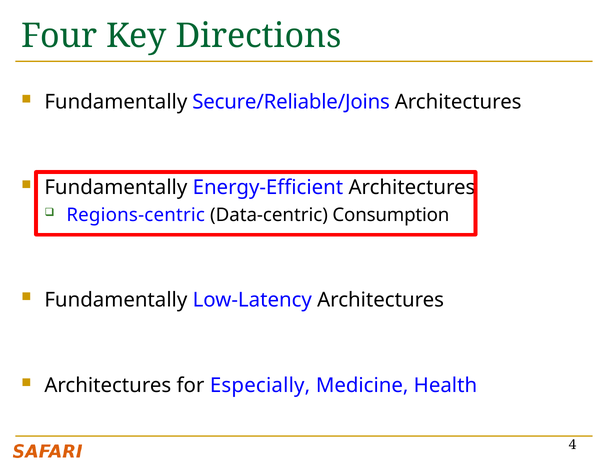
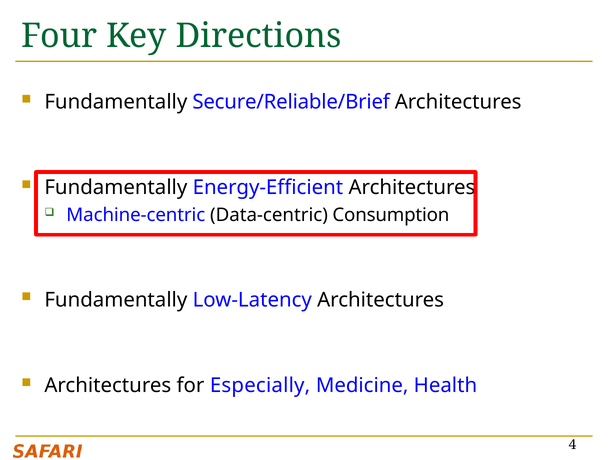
Secure/Reliable/Joins: Secure/Reliable/Joins -> Secure/Reliable/Brief (291, 102)
Regions-centric: Regions-centric -> Machine-centric (136, 215)
